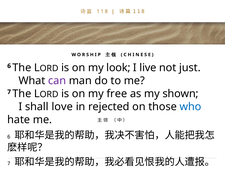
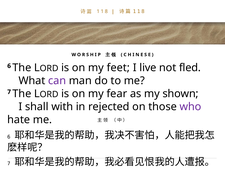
look: look -> feet (118, 68)
just: just -> fled (190, 68)
free: free -> fear (117, 94)
love: love -> with (62, 107)
who colour: blue -> purple (191, 107)
